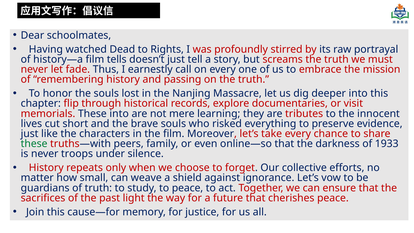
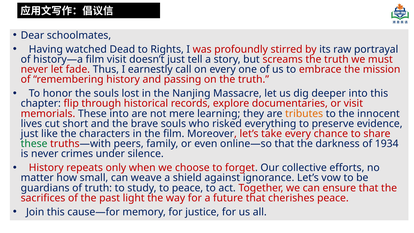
film tells: tells -> visit (117, 59)
tributes colour: red -> orange (304, 114)
1933: 1933 -> 1934 (387, 144)
troops: troops -> crimes (77, 154)
